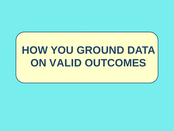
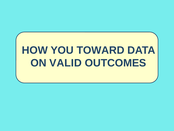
GROUND: GROUND -> TOWARD (100, 50)
